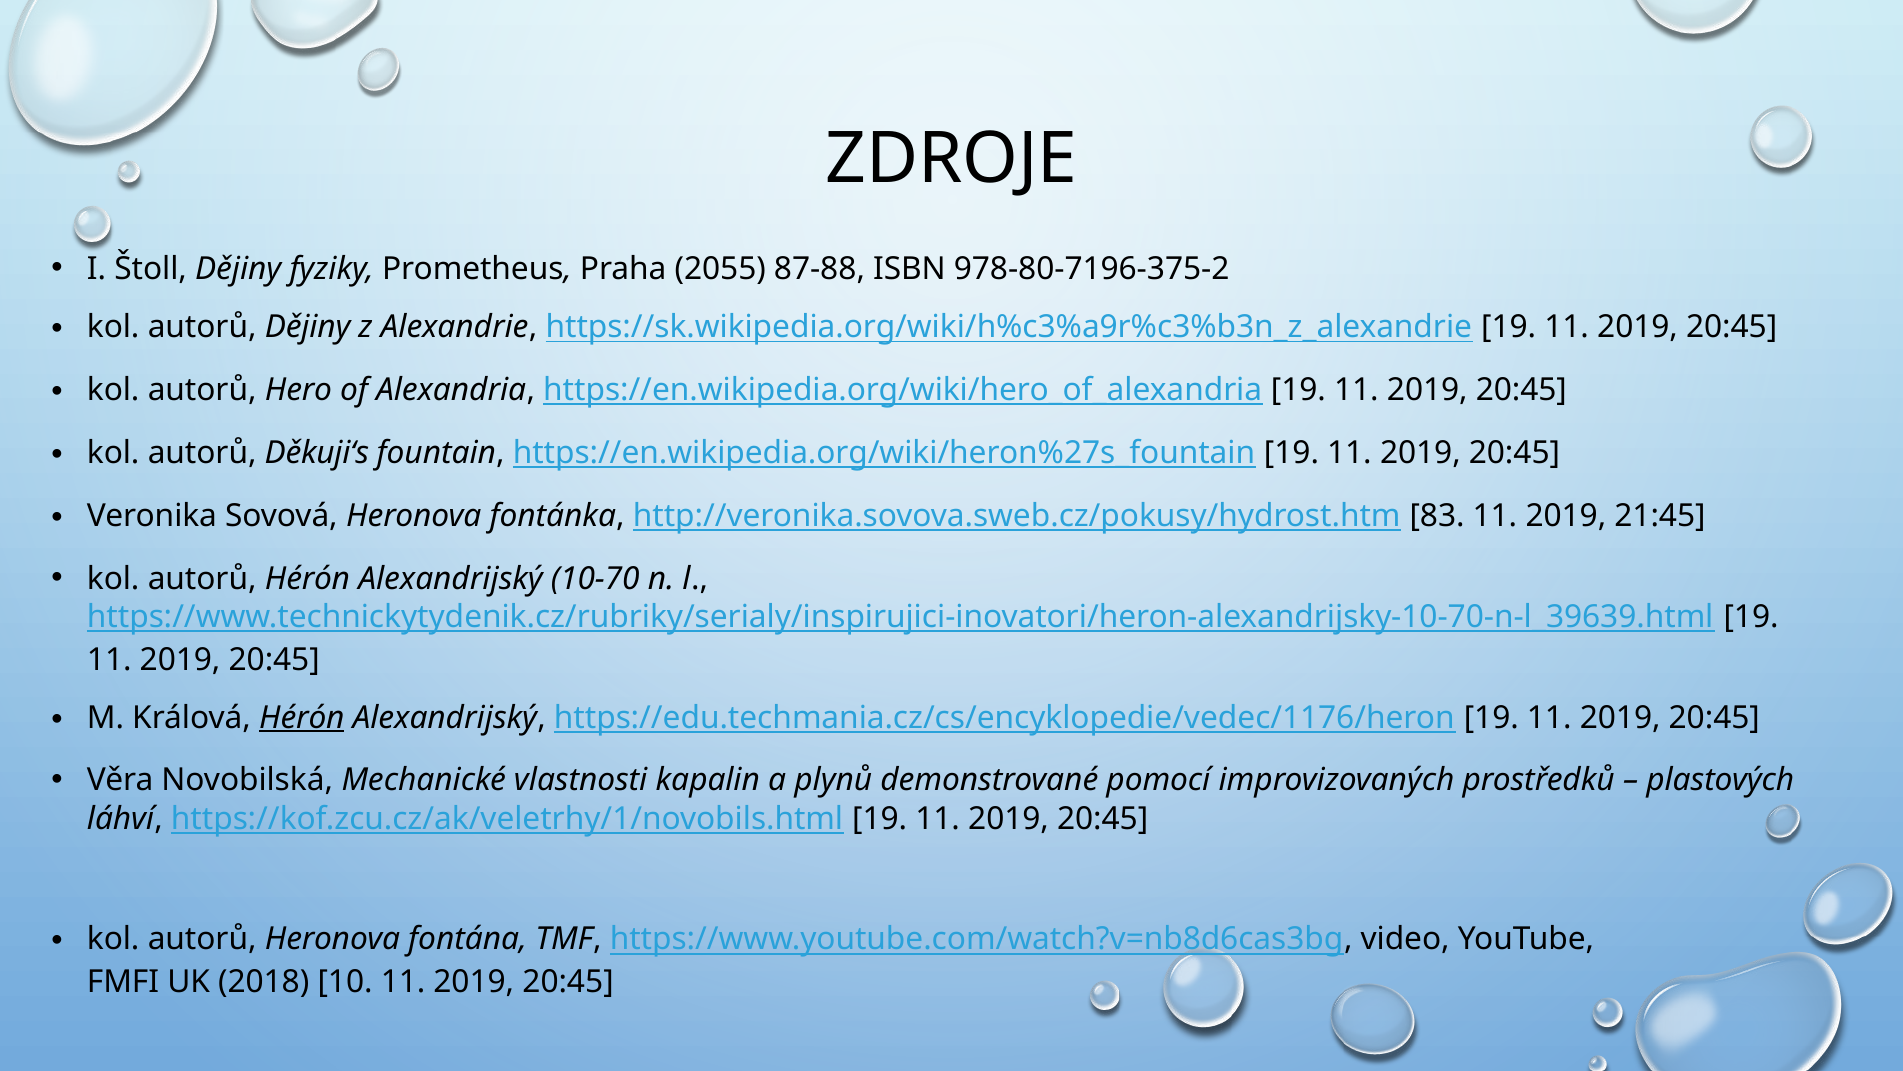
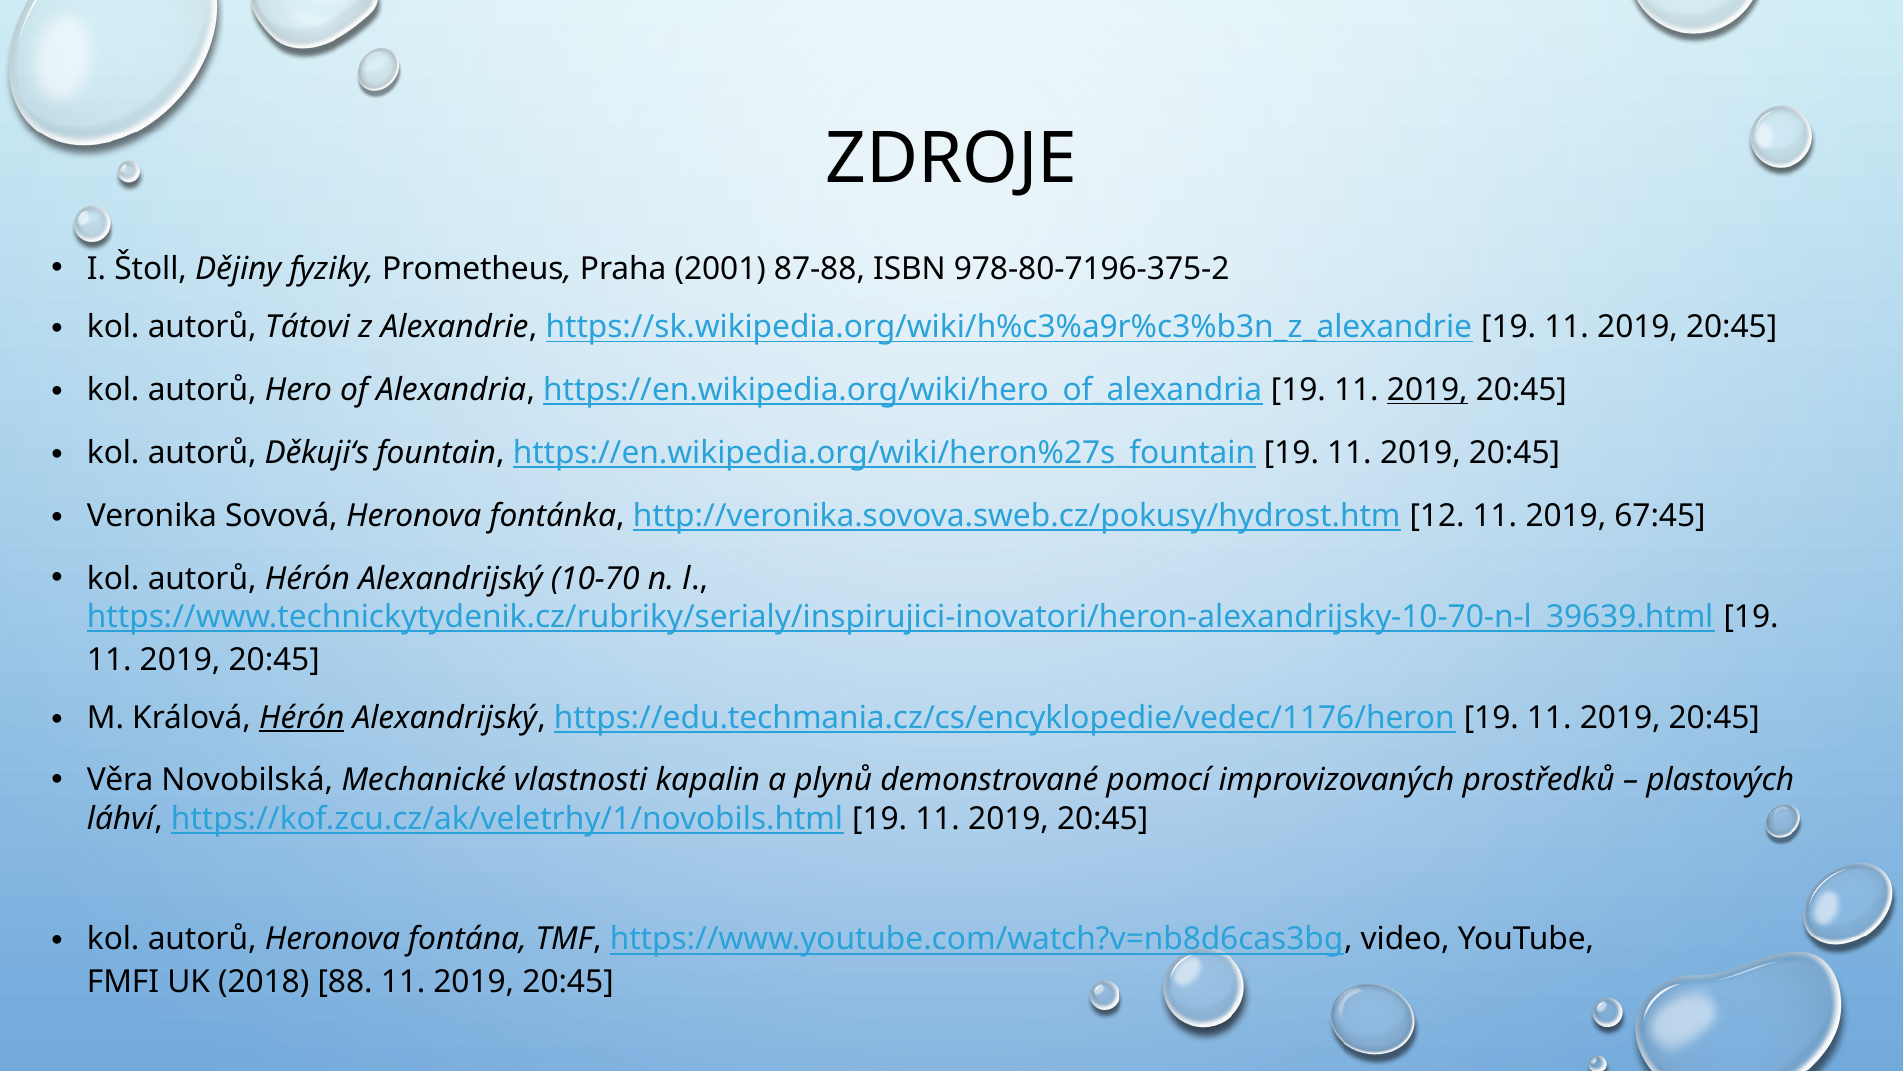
2055: 2055 -> 2001 (720, 269)
autorů Dějiny: Dějiny -> Tátovi (308, 327)
2019 underline: none -> present (1427, 390)
83: 83 -> 12 (1437, 515)
21:45: 21:45 -> 67:45 (1660, 515)
10: 10 -> 88 (345, 982)
